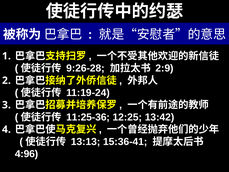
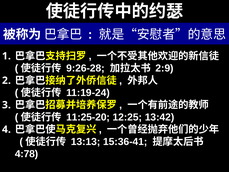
11:25-36: 11:25-36 -> 11:25-20 (88, 117)
4:96: 4:96 -> 4:78 (27, 154)
